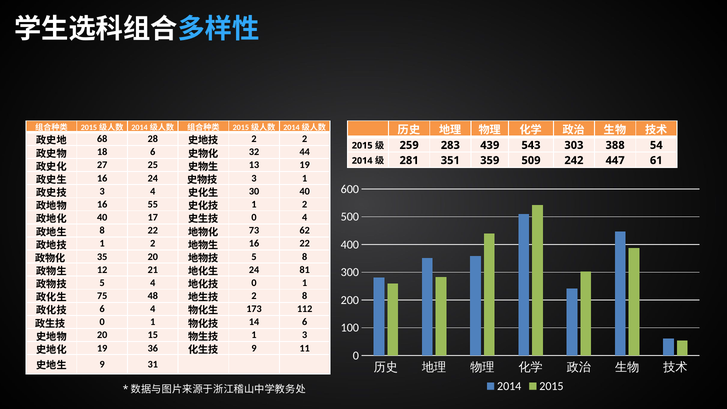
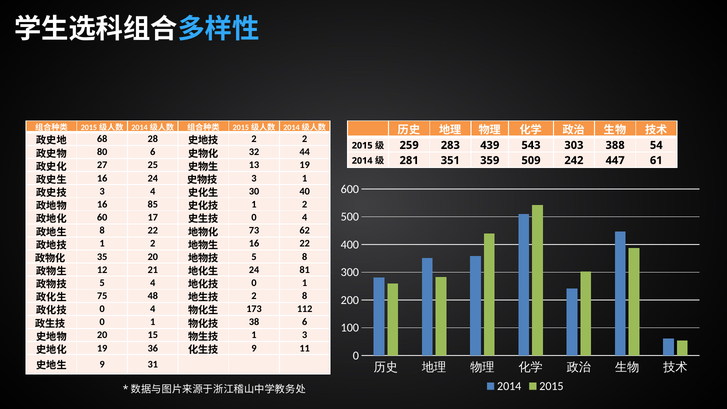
18: 18 -> 80 (102, 152)
55: 55 -> 85 (153, 204)
40: 40 -> 60 (102, 217)
6: 6 -> 0 (102, 309)
14: 14 -> 38 (254, 322)
